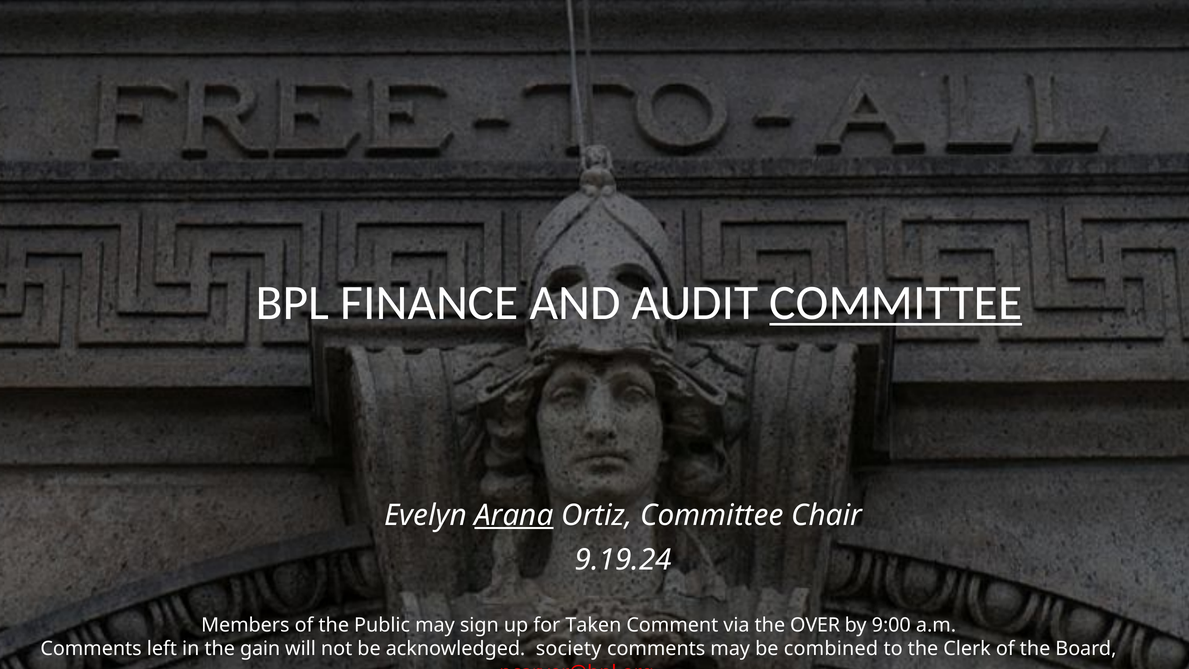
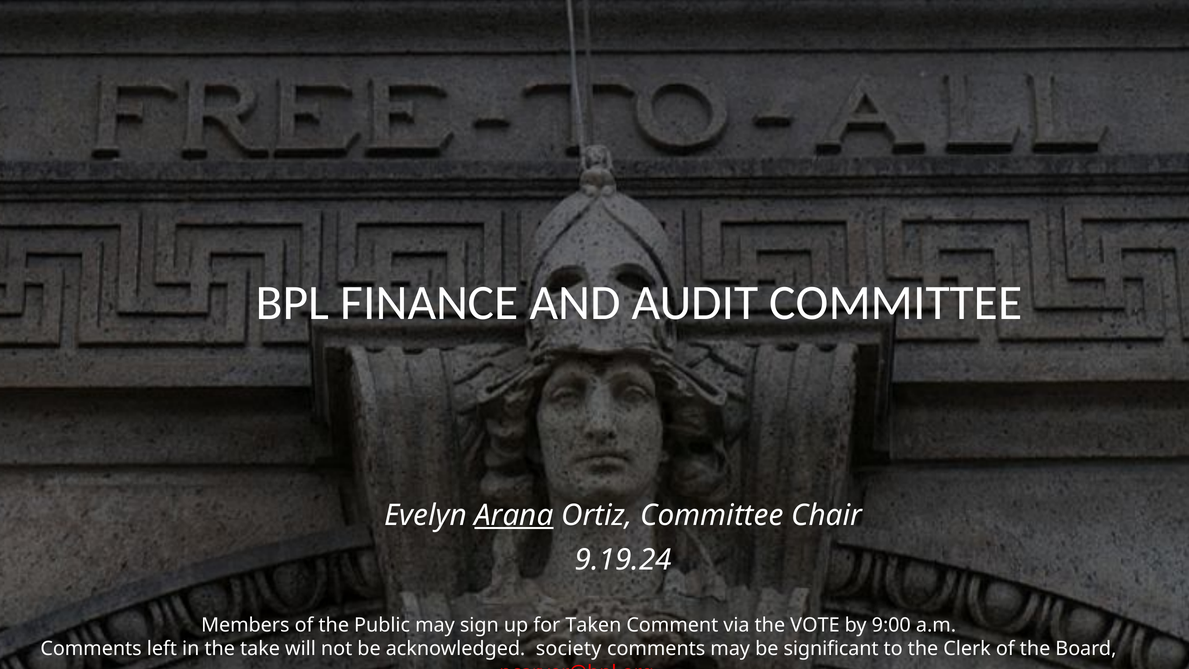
COMMITTEE underline: present -> none (896, 303)
OVER: OVER -> VOTE (815, 625)
gain: gain -> take (260, 649)
combined: combined -> significant (831, 649)
